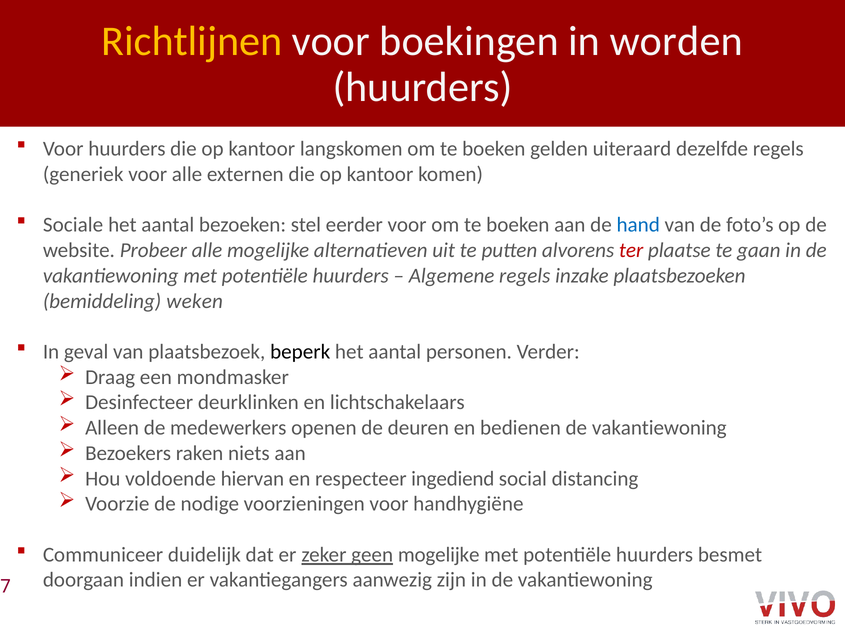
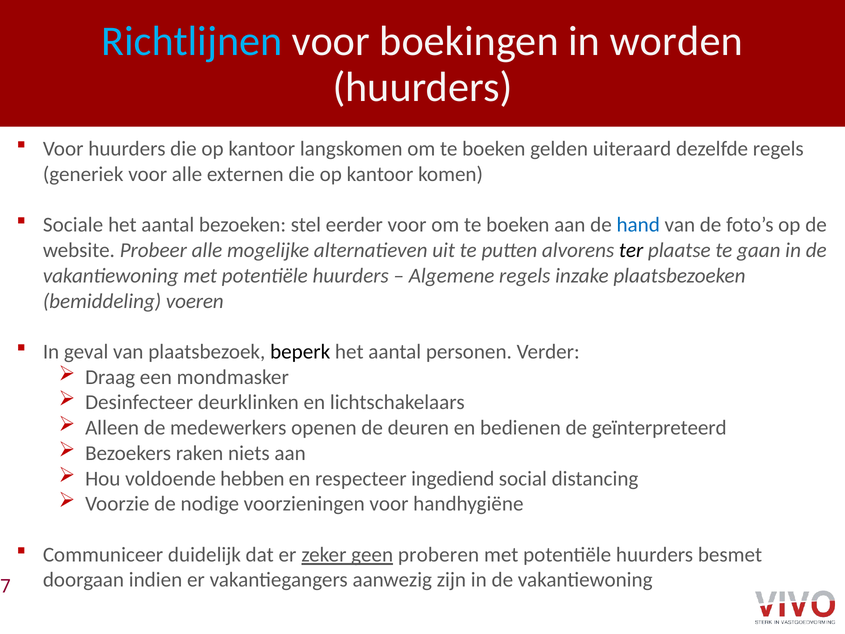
Richtlijnen colour: yellow -> light blue (192, 41)
ter colour: red -> black (631, 250)
weken: weken -> voeren (195, 301)
bedienen de vakantiewoning: vakantiewoning -> geïnterpreteerd (659, 428)
hiervan: hiervan -> hebben (252, 478)
geen mogelijke: mogelijke -> proberen (439, 554)
